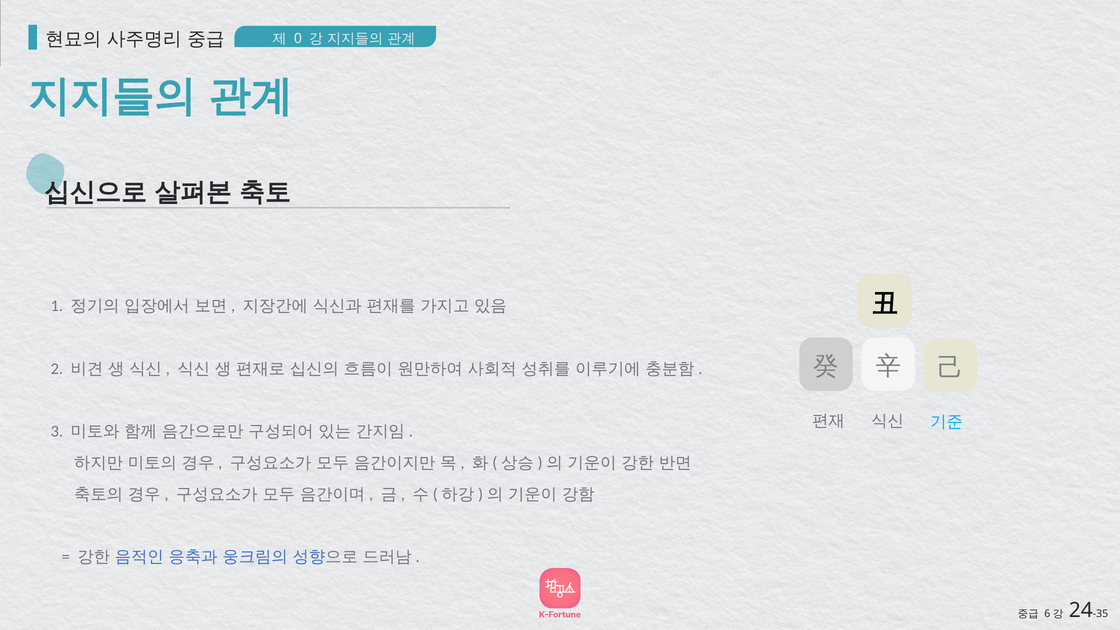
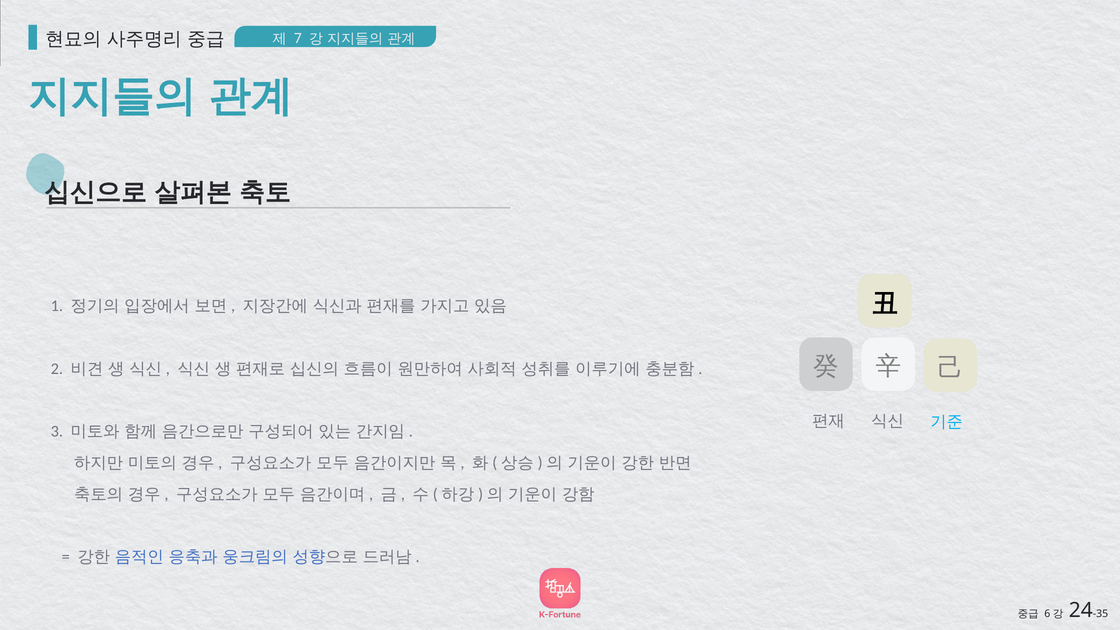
0: 0 -> 7 (298, 39)
